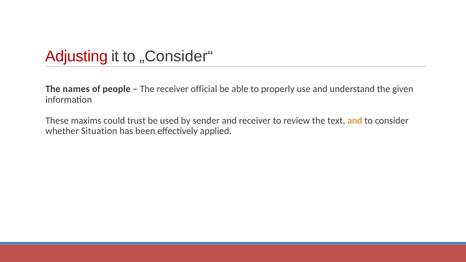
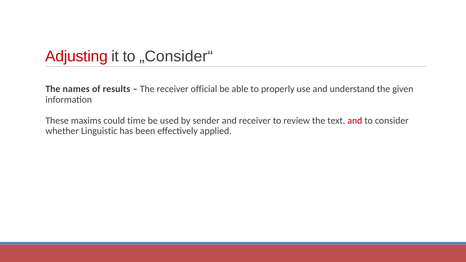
people: people -> results (117, 89)
trust: trust -> time (136, 121)
and colour: orange -> red (355, 121)
Situation: Situation -> Linguistic (99, 131)
